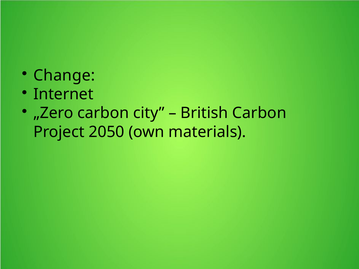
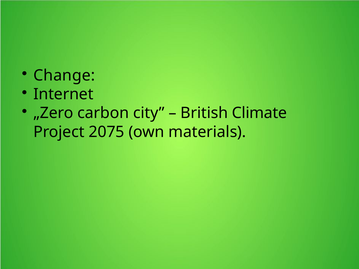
British Carbon: Carbon -> Climate (259, 113)
2050: 2050 -> 2075 (107, 132)
